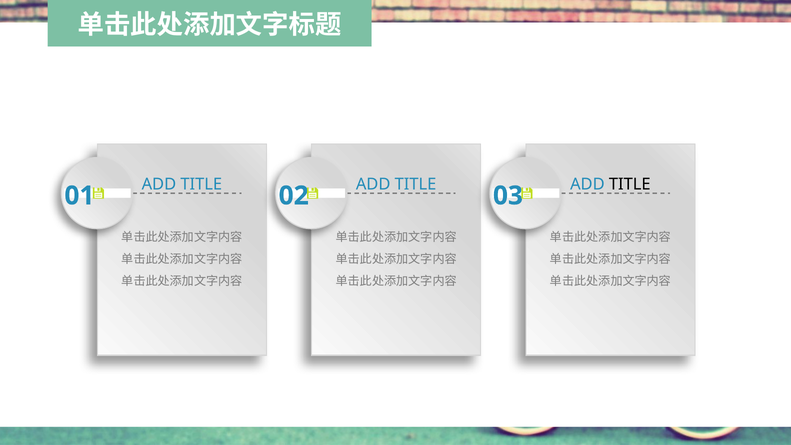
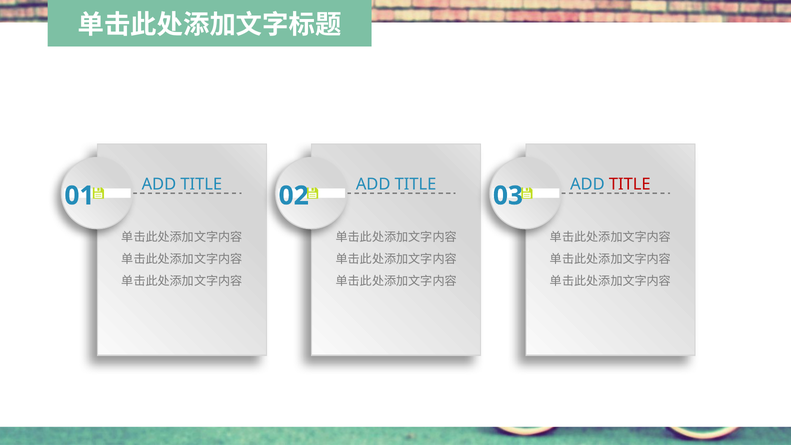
TITLE colour: black -> red (630, 184)
